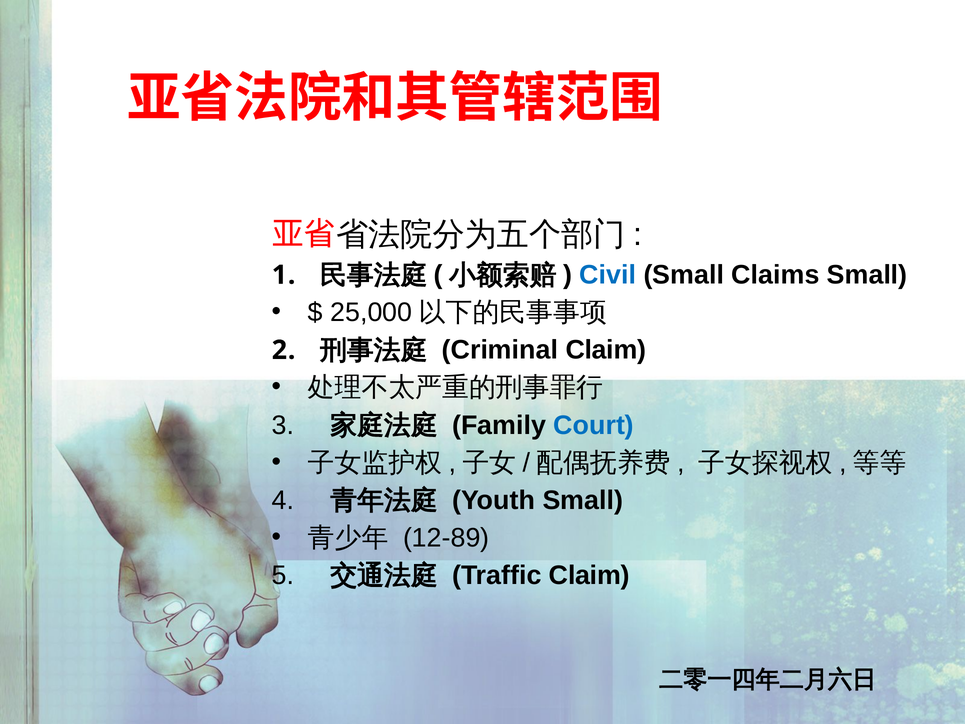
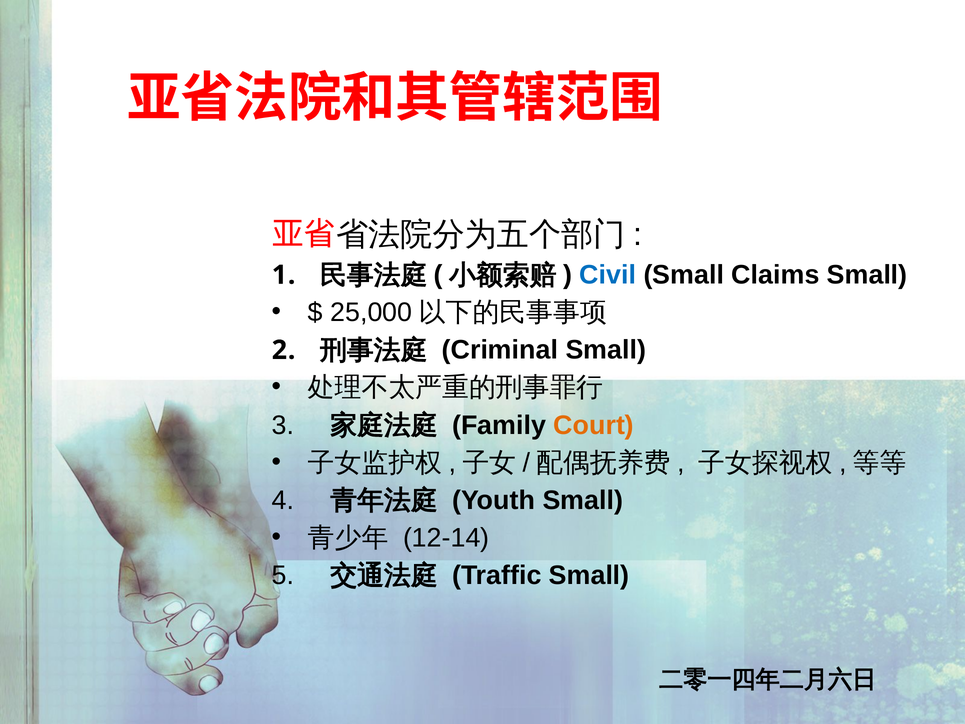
Criminal Claim: Claim -> Small (606, 350)
Court colour: blue -> orange (594, 425)
12-89: 12-89 -> 12-14 (446, 538)
Traffic Claim: Claim -> Small (589, 575)
